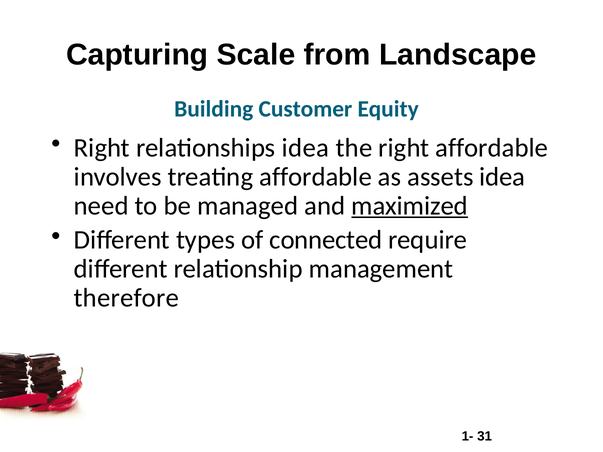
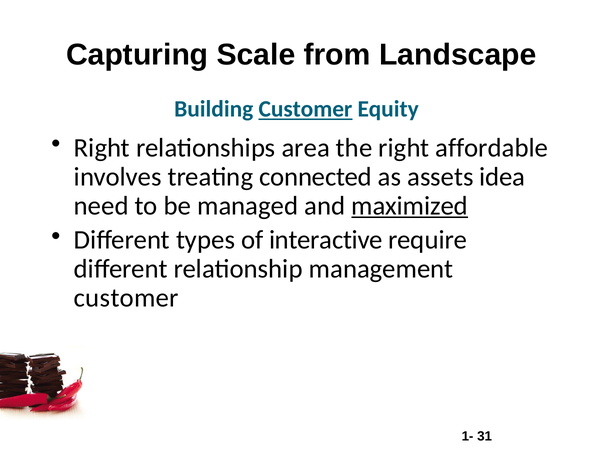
Customer underline: none -> present (305, 109)
relationships idea: idea -> area (306, 148)
treating affordable: affordable -> connected (316, 177)
connected: connected -> interactive (326, 240)
therefore: therefore -> customer (126, 298)
